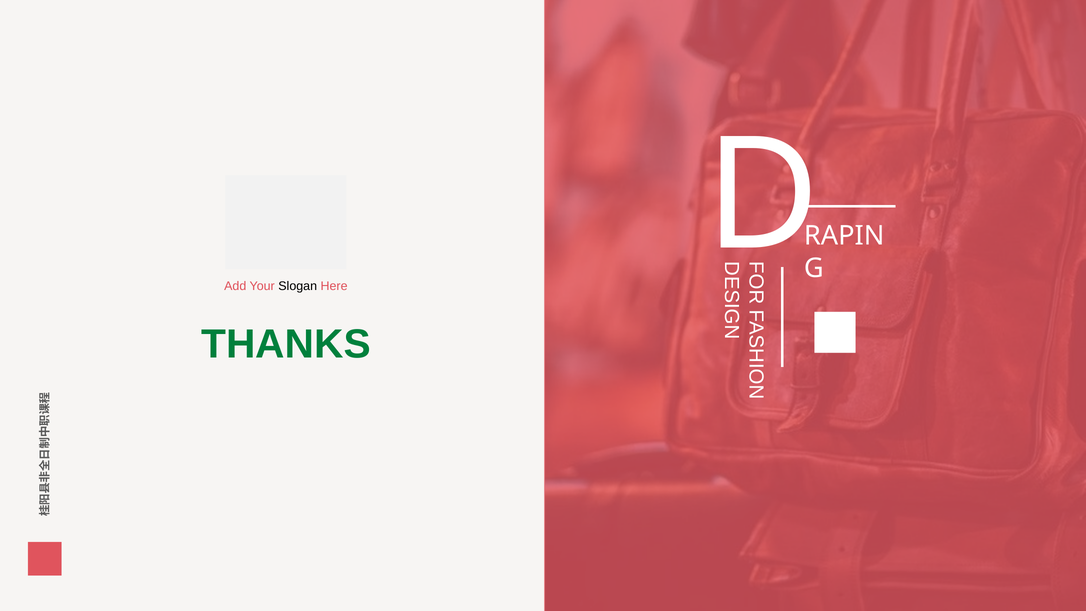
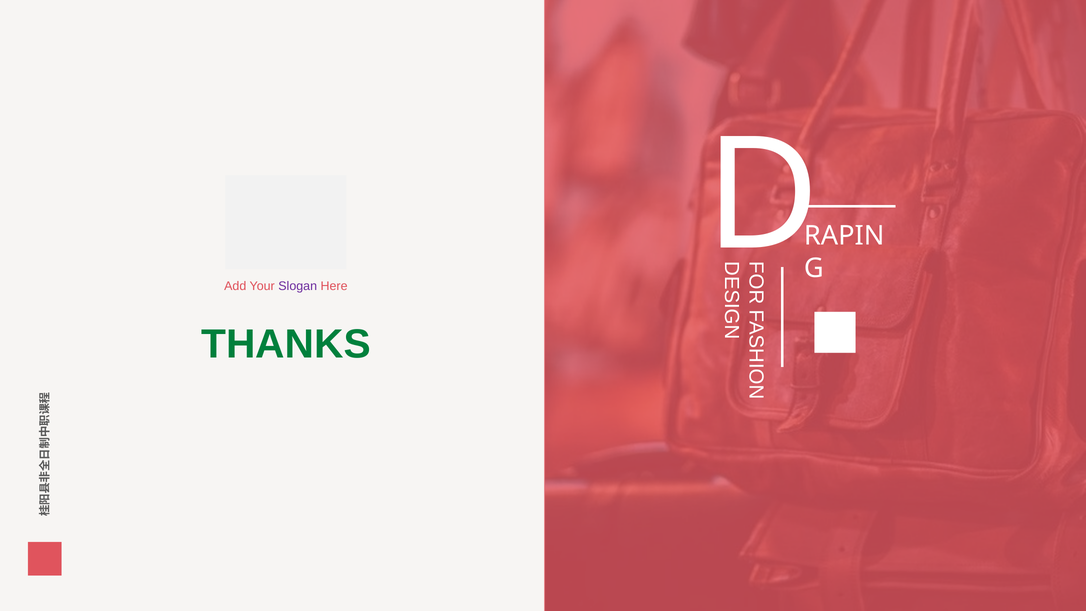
Slogan colour: black -> purple (298, 286)
